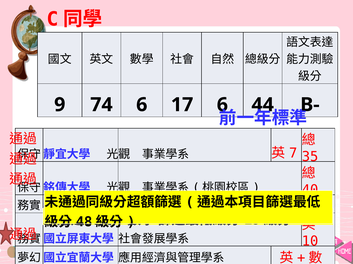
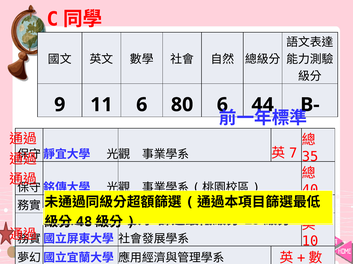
74: 74 -> 11 (101, 105)
17: 17 -> 80 (182, 105)
